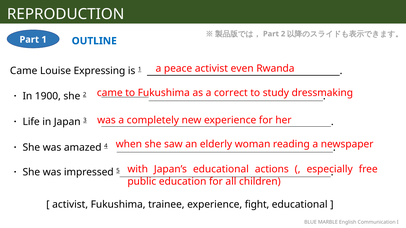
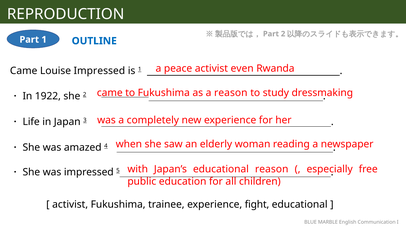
Louise Expressing: Expressing -> Impressed (99, 71)
a correct: correct -> reason (231, 93)
1900: 1900 -> 1922 (48, 96)
educational actions: actions -> reason (272, 170)
